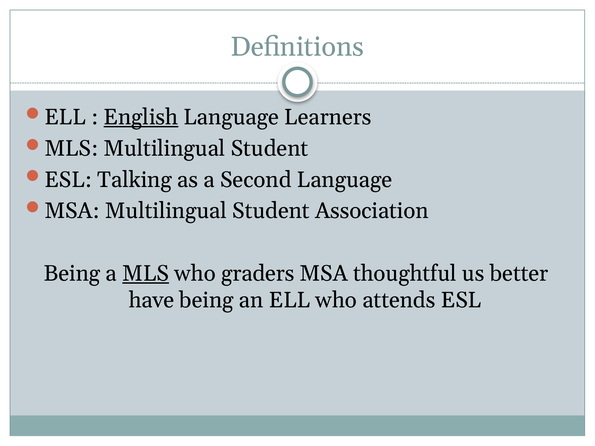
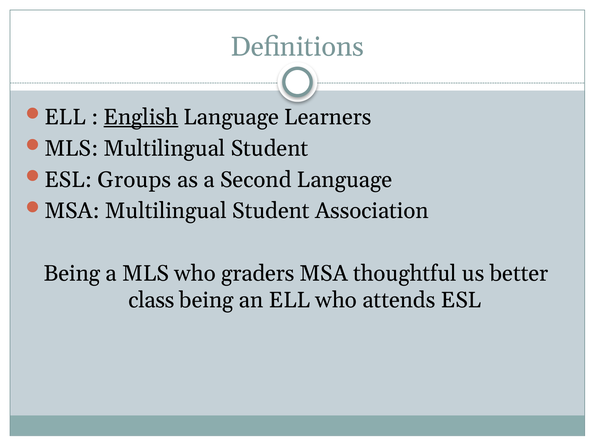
Talking: Talking -> Groups (134, 180)
MLS underline: present -> none (146, 274)
have: have -> class (152, 300)
